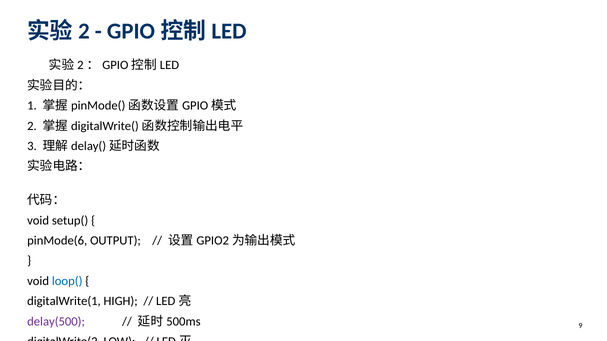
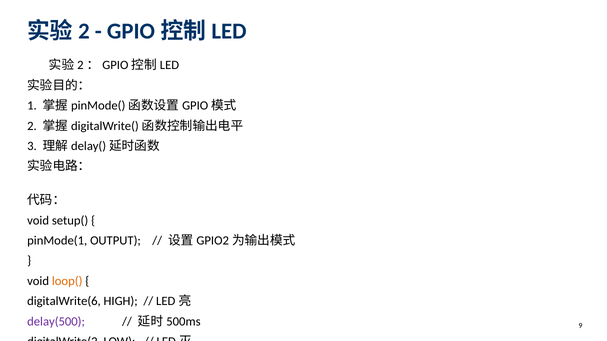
pinMode(6: pinMode(6 -> pinMode(1 (57, 241)
loop( colour: blue -> orange (67, 281)
digitalWrite(1: digitalWrite(1 -> digitalWrite(6 (64, 302)
